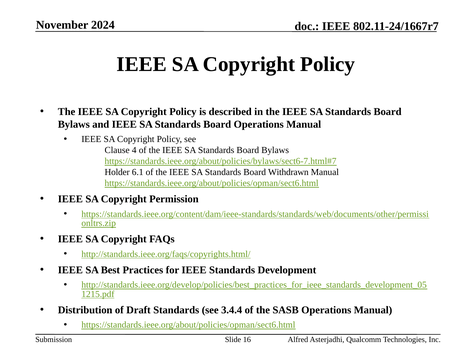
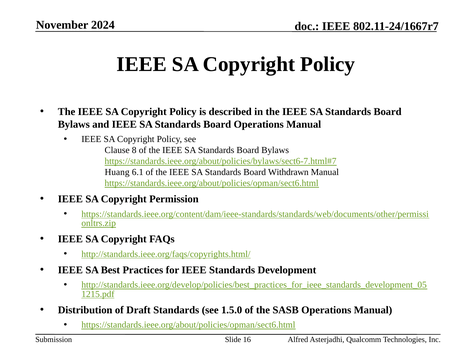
4: 4 -> 8 (134, 150)
Holder: Holder -> Huang (117, 172)
3.4.4: 3.4.4 -> 1.5.0 (232, 310)
